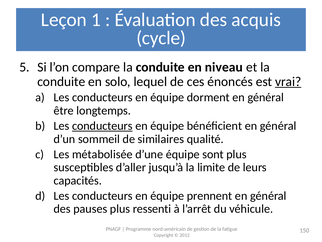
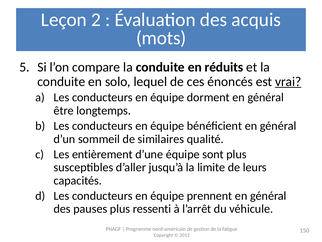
1: 1 -> 2 (96, 20)
cycle: cycle -> mots (161, 38)
niveau: niveau -> réduits (224, 67)
conducteurs underline: present -> none (102, 126)
métabolisée: métabolisée -> entièrement (102, 154)
